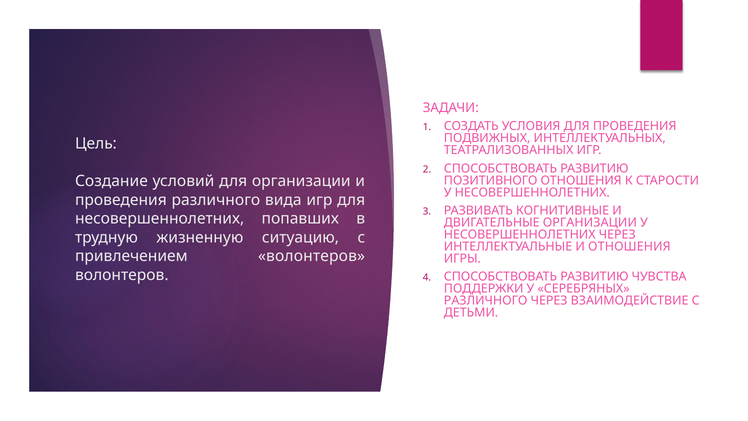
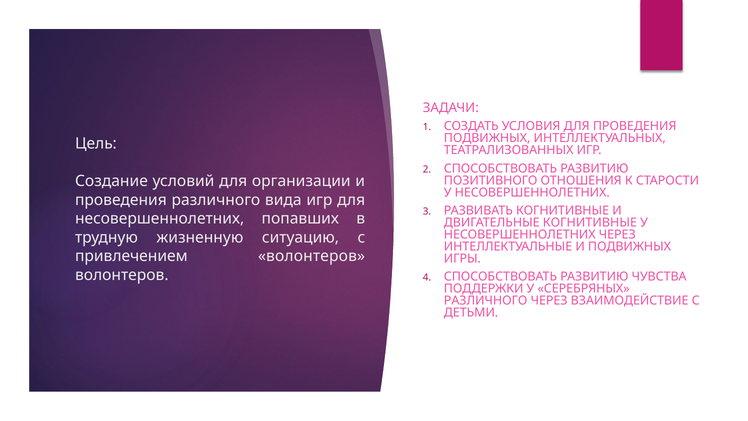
ДВИГАТЕЛЬНЫЕ ОРГАНИЗАЦИИ: ОРГАНИЗАЦИИ -> КОГНИТИВНЫЕ (590, 223)
И ОТНОШЕНИЯ: ОТНОШЕНИЯ -> ПОДВИЖНЫХ (629, 247)
